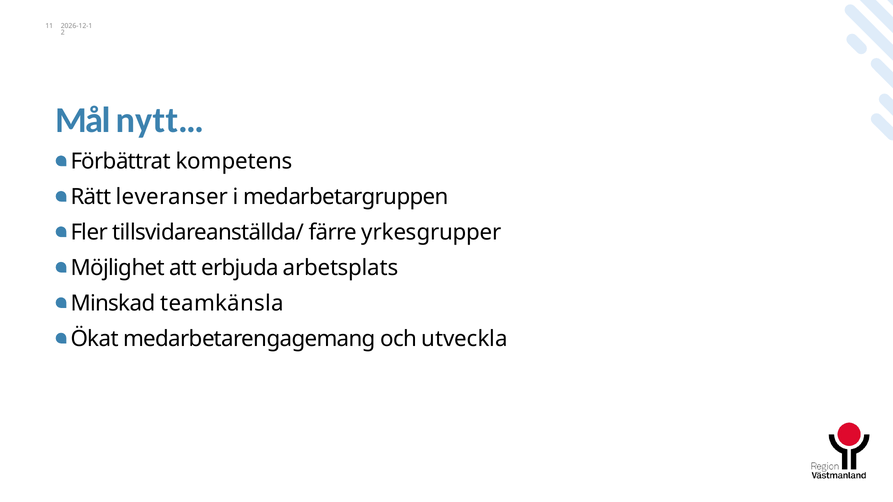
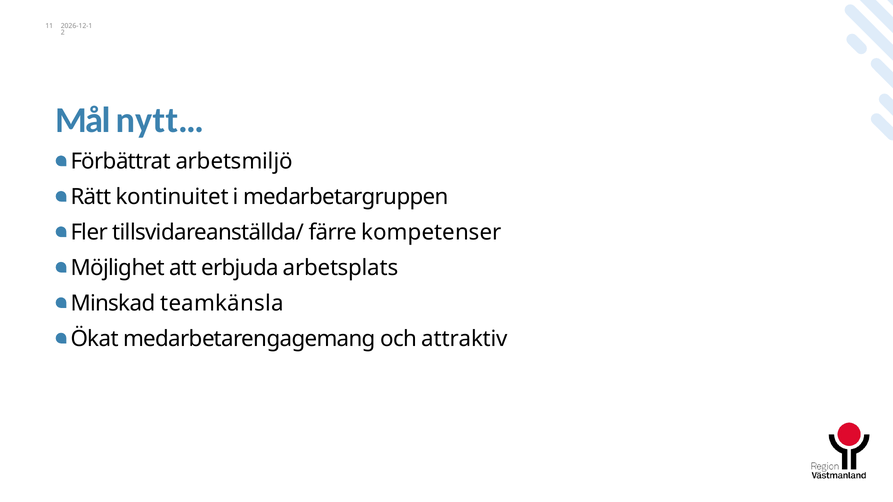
kompetens: kompetens -> arbetsmiljö (234, 162)
leveranser: leveranser -> kontinuitet (172, 197)
yrkesgrupper: yrkesgrupper -> kompetenser (431, 233)
utveckla: utveckla -> attraktiv (465, 339)
